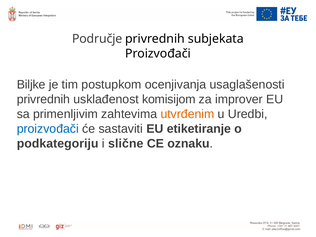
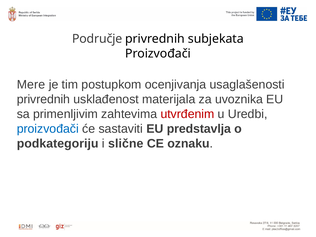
Biljke: Biljke -> Mere (31, 85)
komisijom: komisijom -> materijala (169, 99)
improver: improver -> uvoznika (239, 99)
utvrđenim colour: orange -> red (187, 114)
etiketiranje: etiketiranje -> predstavlja (199, 129)
